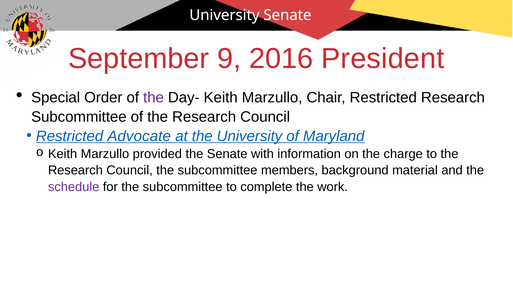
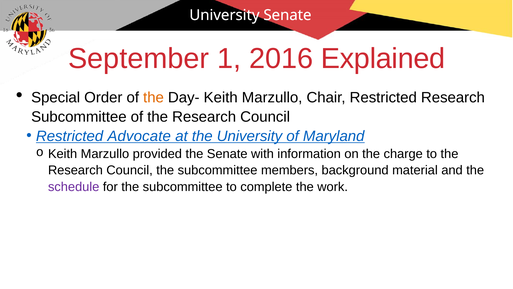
9: 9 -> 1 (229, 58)
President: President -> Explained (383, 58)
the colour: purple -> orange (154, 98)
